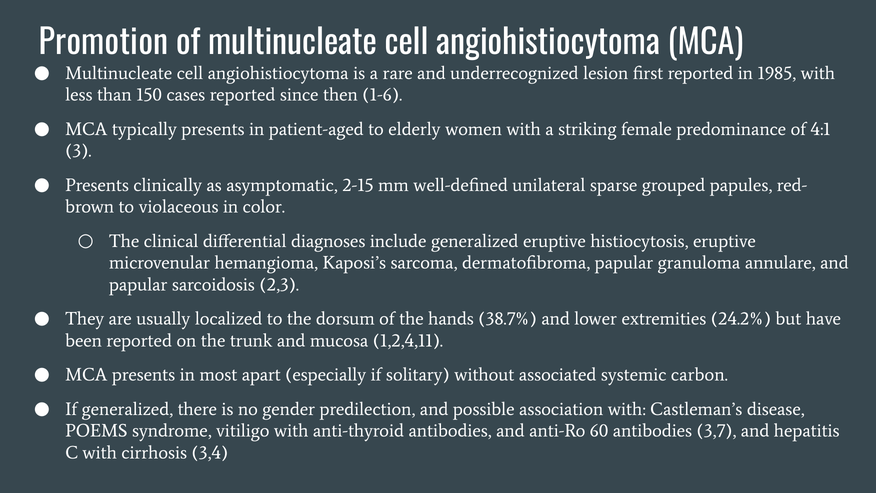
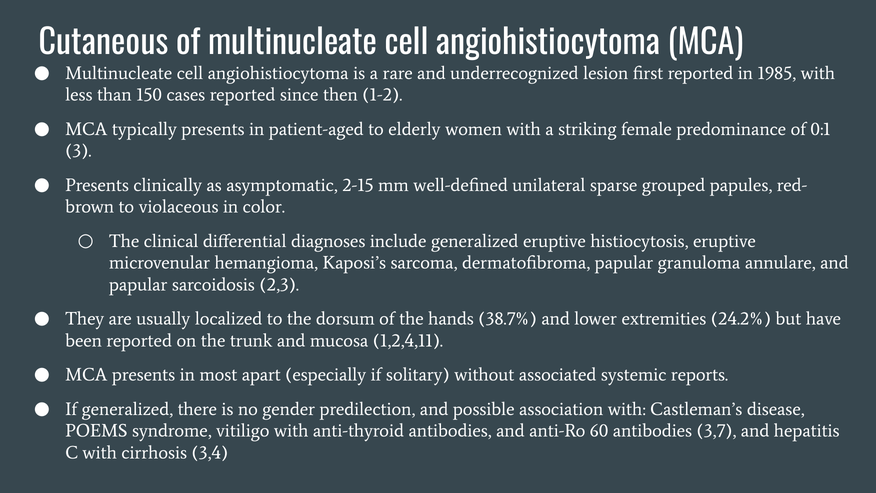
Promotion: Promotion -> Cutaneous (104, 43)
1-6: 1-6 -> 1-2 (382, 95)
4:1: 4:1 -> 0:1 (820, 129)
carbon: carbon -> reports (699, 375)
